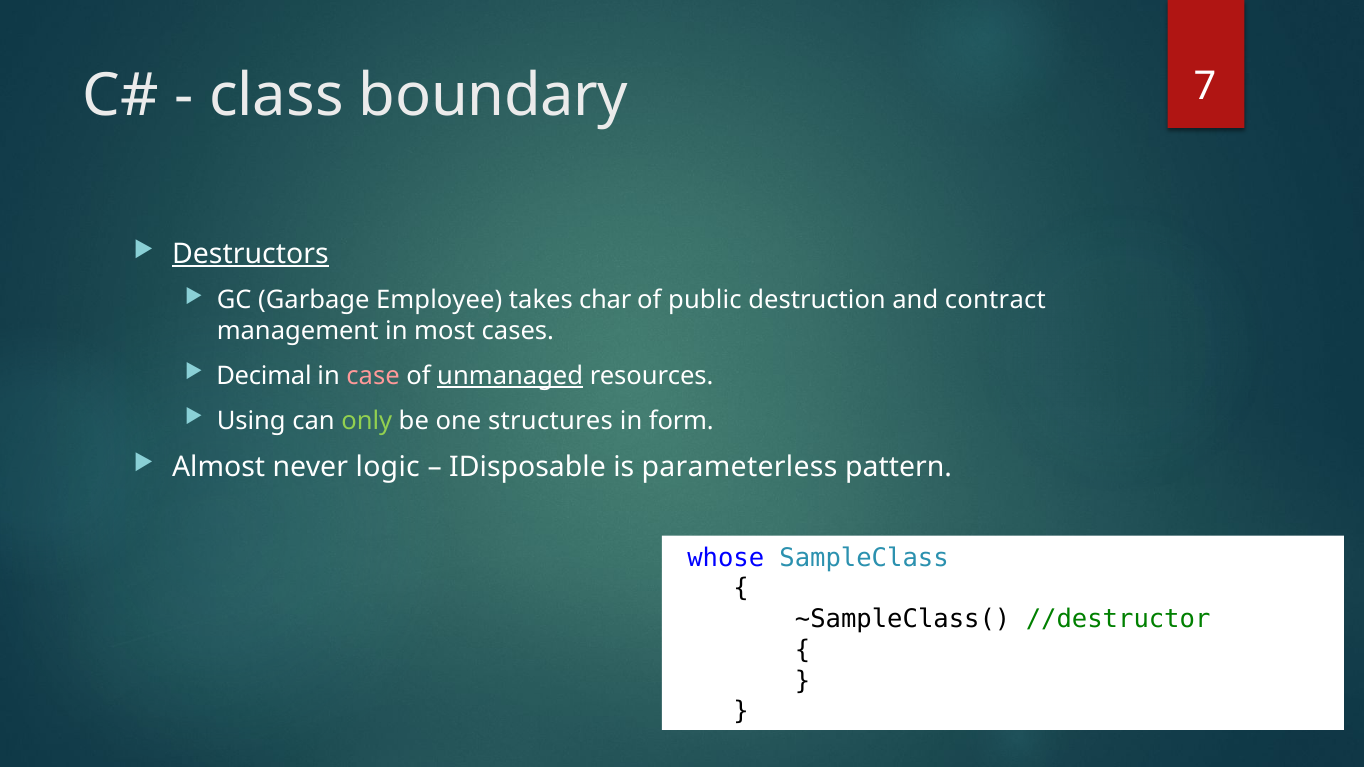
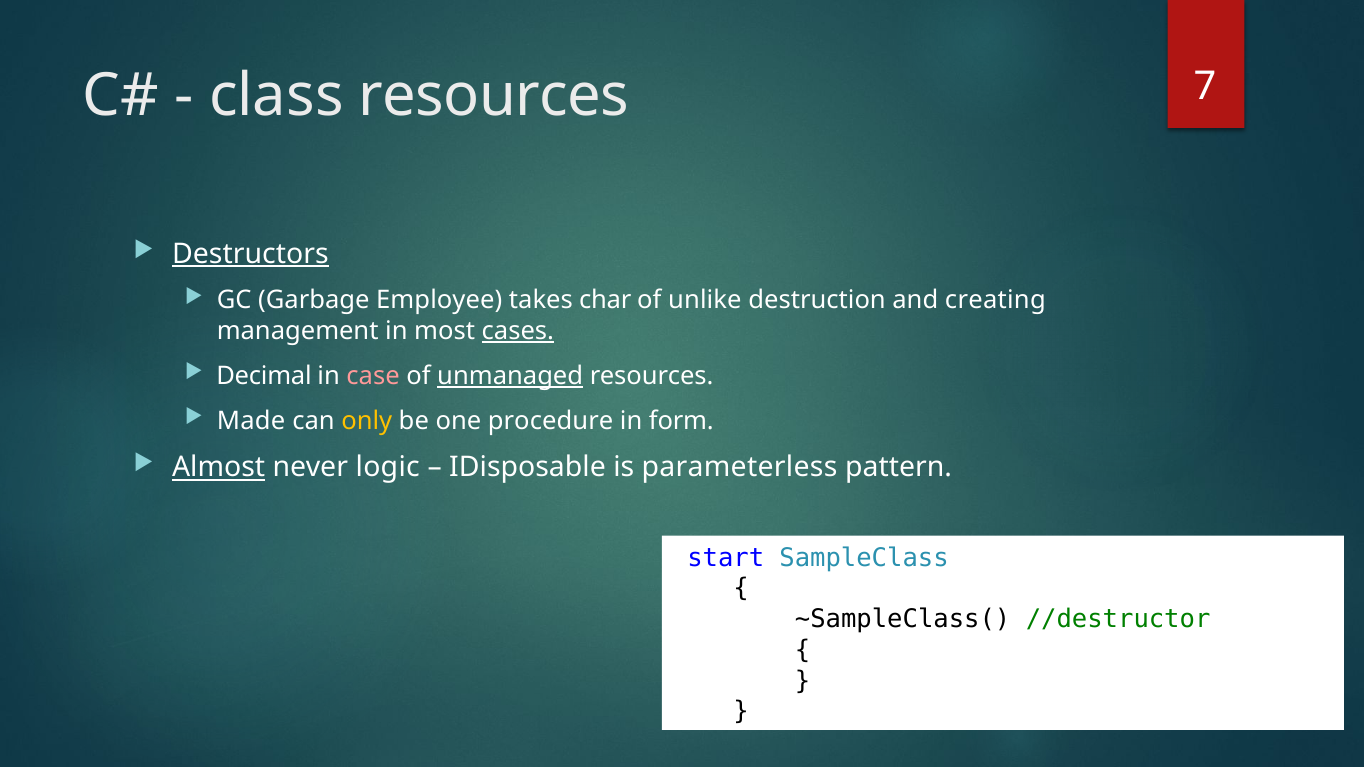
class boundary: boundary -> resources (494, 96)
public: public -> unlike (705, 300)
contract: contract -> creating (995, 300)
cases underline: none -> present (518, 331)
Using: Using -> Made (251, 421)
only colour: light green -> yellow (367, 421)
structures: structures -> procedure (551, 421)
Almost underline: none -> present (219, 468)
whose: whose -> start (726, 558)
